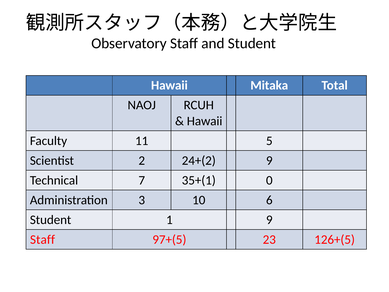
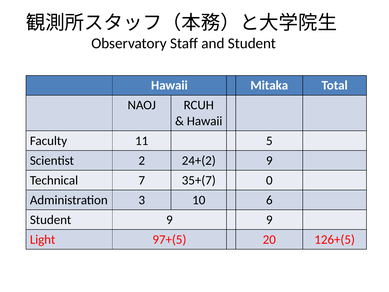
35+(1: 35+(1 -> 35+(7 (199, 180)
Student 1: 1 -> 9 (169, 220)
Staff: Staff -> Light (43, 239)
23: 23 -> 20 (269, 239)
